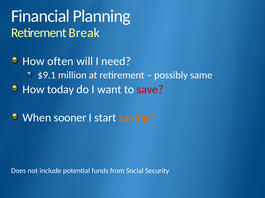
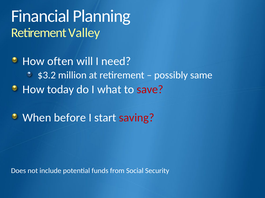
Break: Break -> Valley (84, 33)
$9.1: $9.1 -> $3.2 (47, 75)
want: want -> what (109, 90)
sooner: sooner -> before (70, 118)
saving colour: orange -> red (137, 118)
